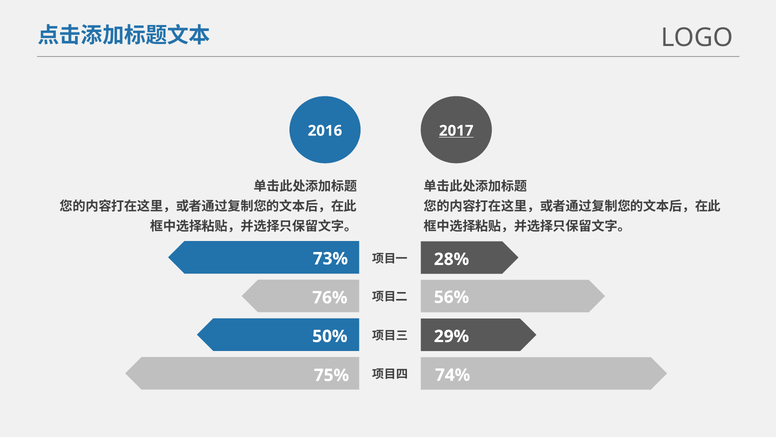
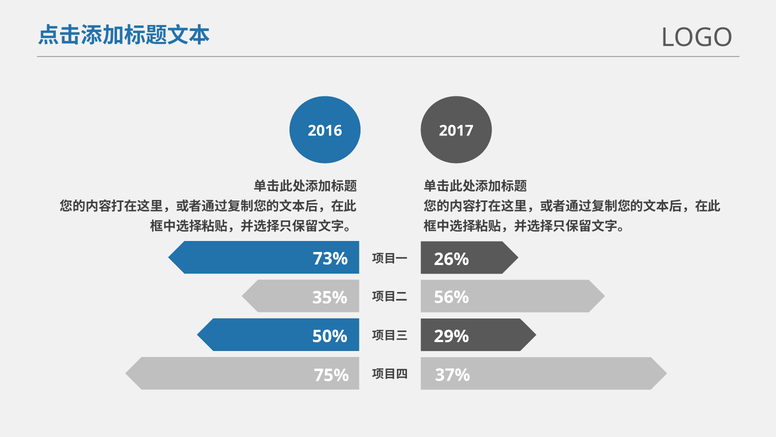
2017 underline: present -> none (456, 131)
28%: 28% -> 26% (452, 259)
76%: 76% -> 35% (330, 297)
74%: 74% -> 37% (453, 375)
